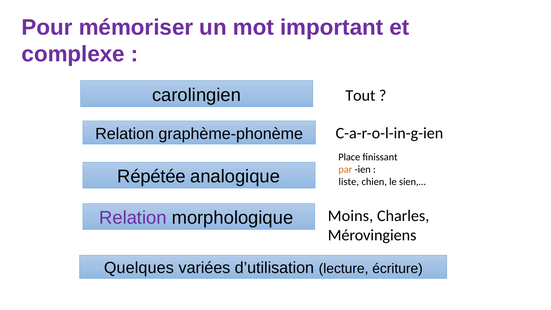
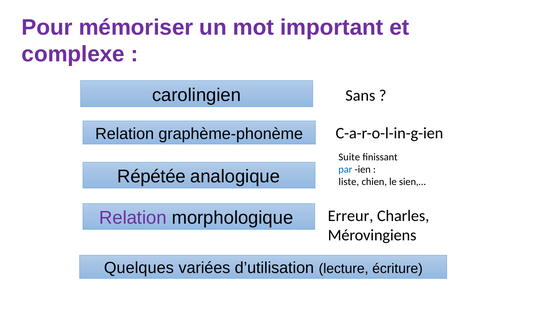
Tout: Tout -> Sans (360, 95)
Place: Place -> Suite (349, 157)
par colour: orange -> blue (345, 169)
Moins: Moins -> Erreur (351, 216)
